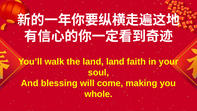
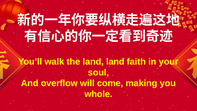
blessing: blessing -> overflow (59, 83)
